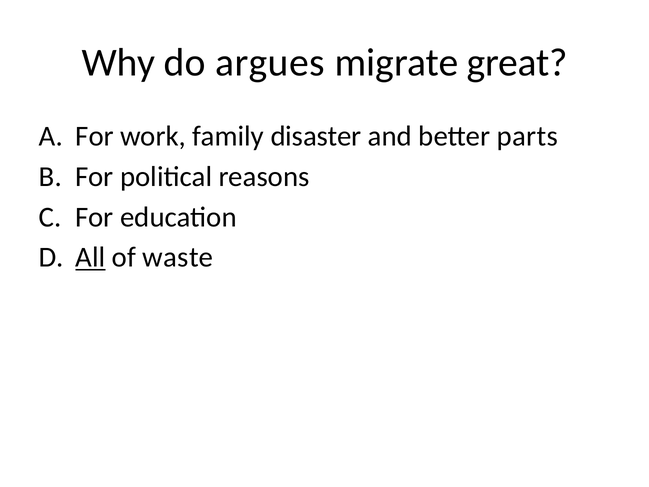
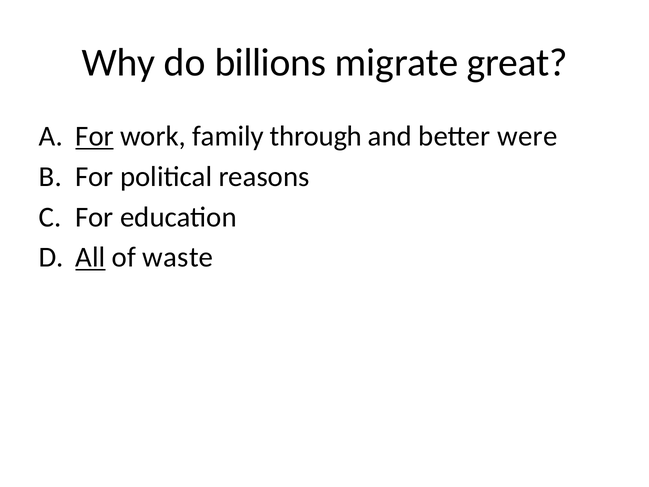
argues: argues -> billions (270, 63)
For underline: none -> present (95, 136)
disaster: disaster -> through (316, 136)
parts: parts -> were (527, 136)
